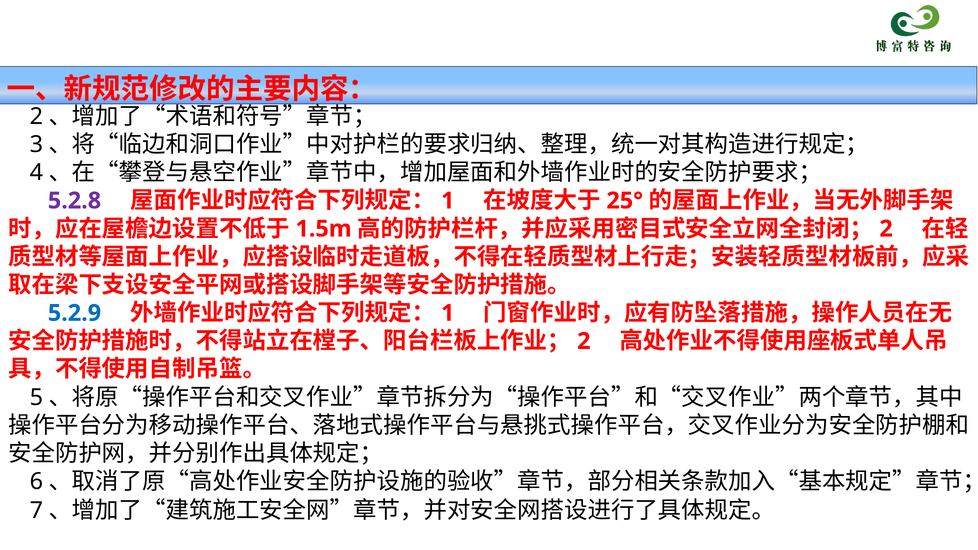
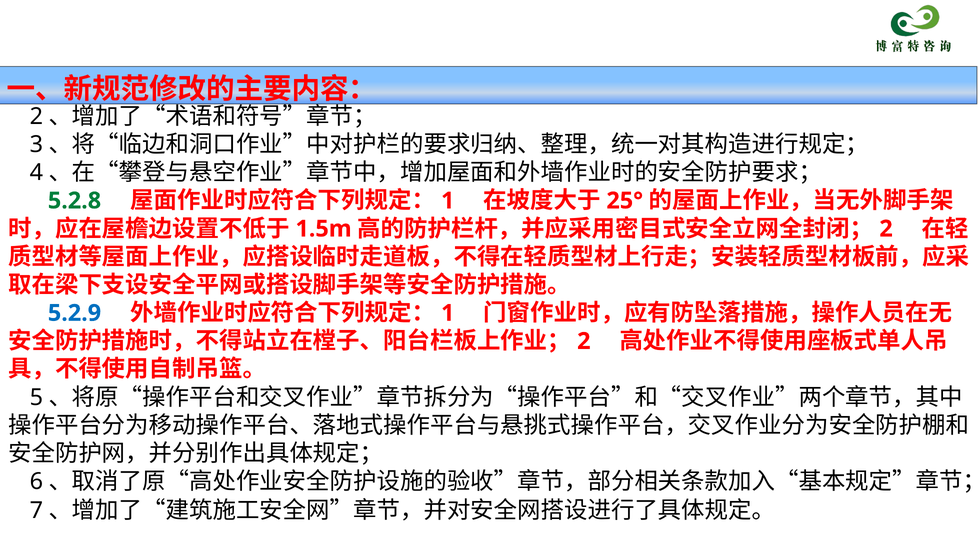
5.2.8 colour: purple -> green (74, 201)
